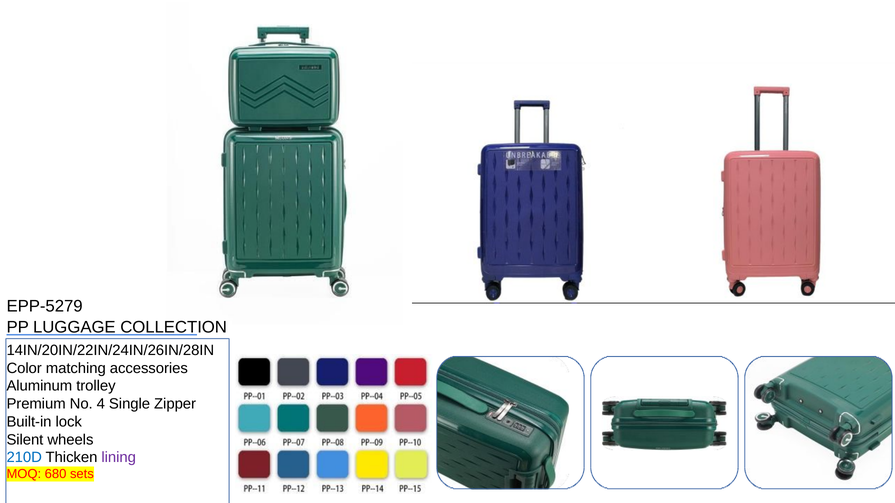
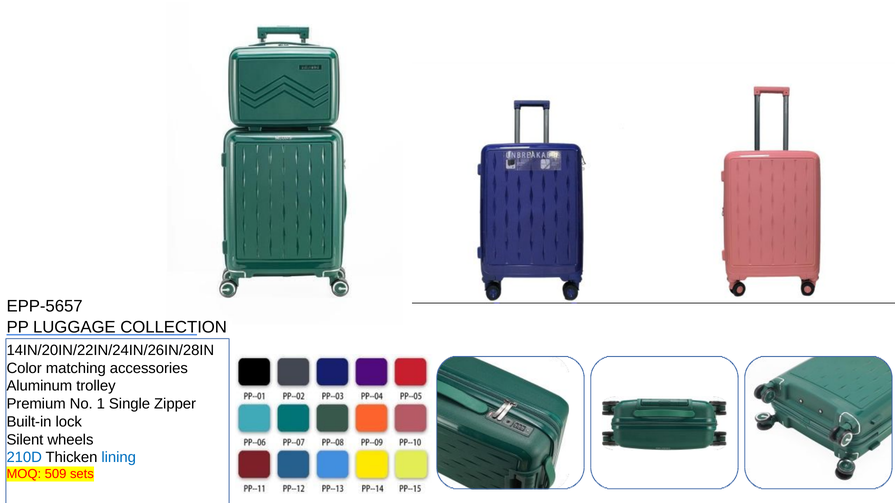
EPP-5279: EPP-5279 -> EPP-5657 (45, 307)
4: 4 -> 1 (101, 404)
lining colour: purple -> blue (119, 458)
680: 680 -> 509 (56, 475)
